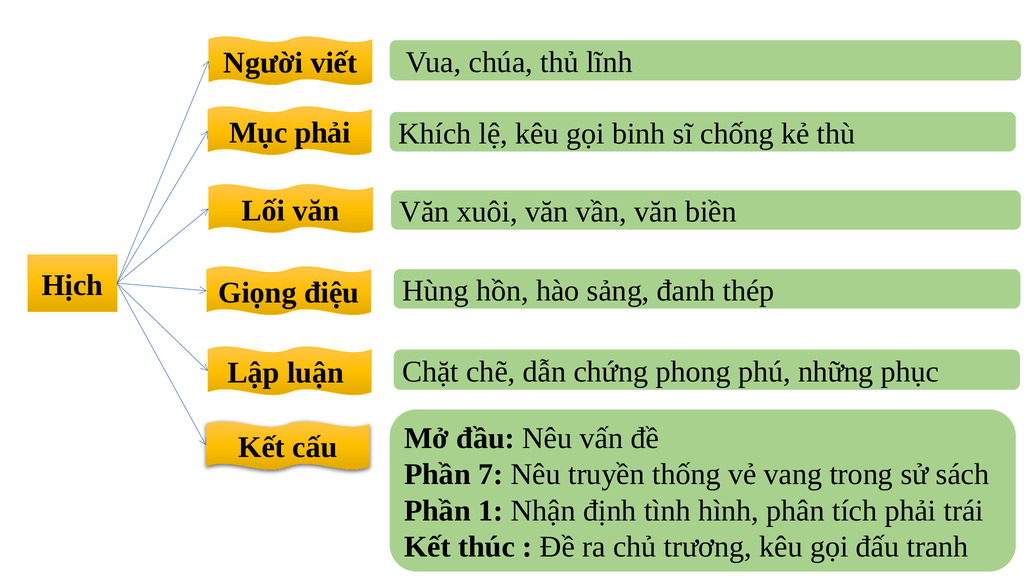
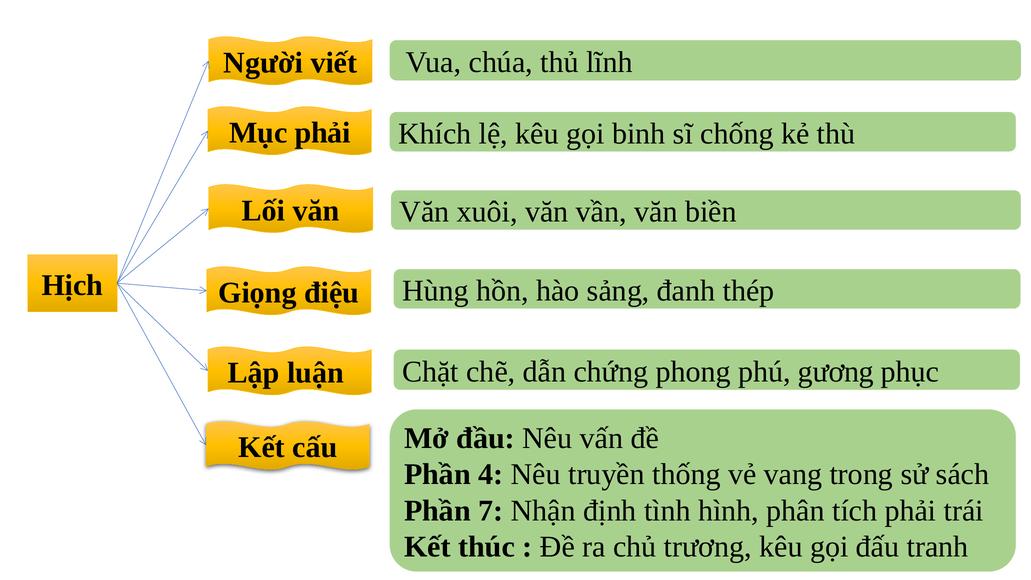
những: những -> gương (836, 372)
7: 7 -> 4 (491, 474)
1: 1 -> 7 (491, 511)
